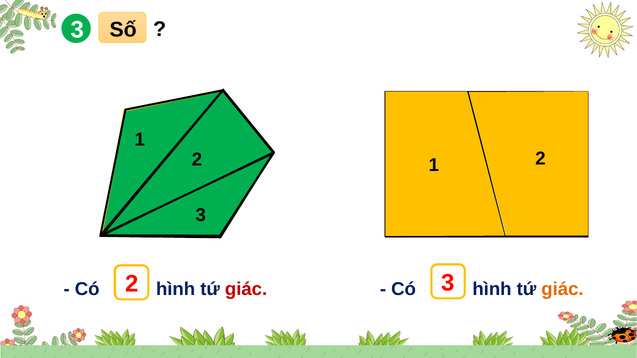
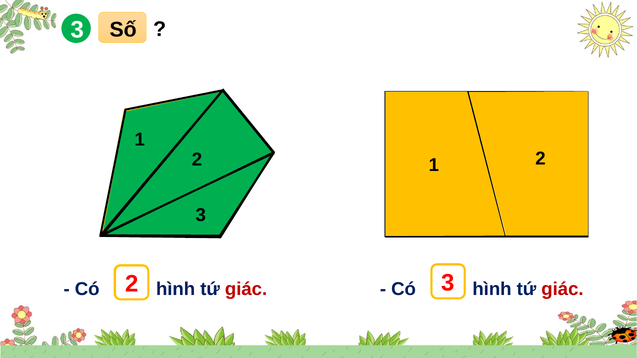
giác colour: orange -> red (562, 290)
